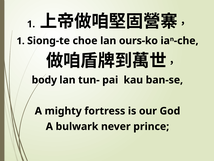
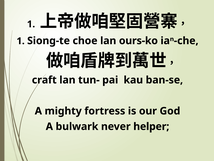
body: body -> craft (44, 80)
prince: prince -> helper (151, 126)
